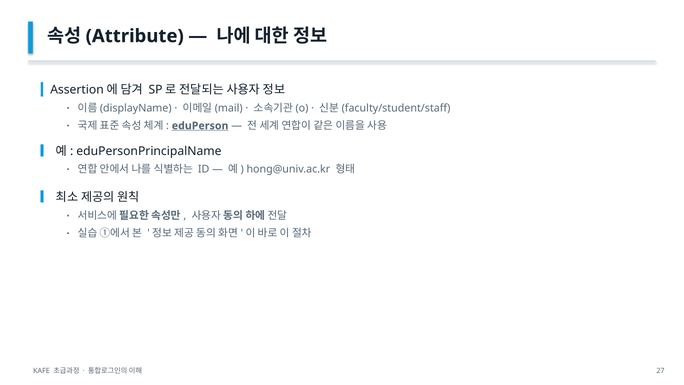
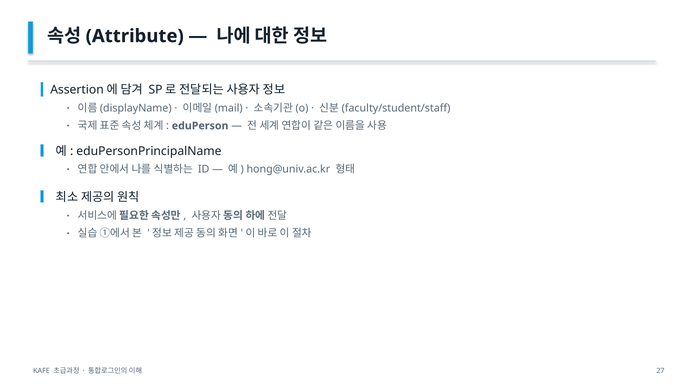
eduPerson underline: present -> none (200, 126)
